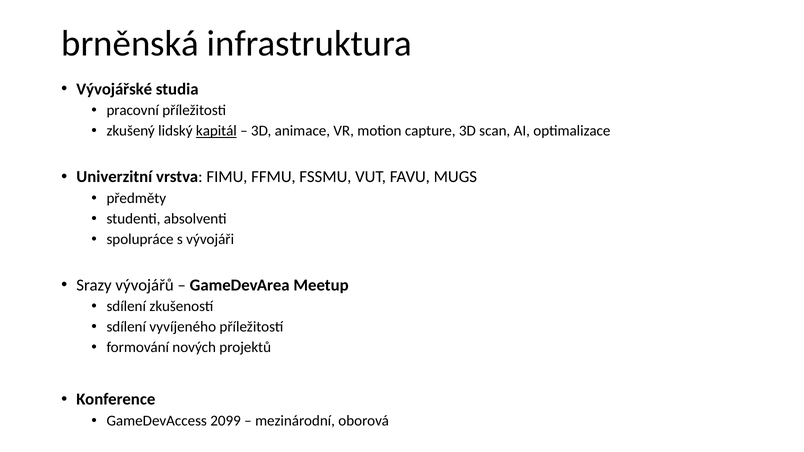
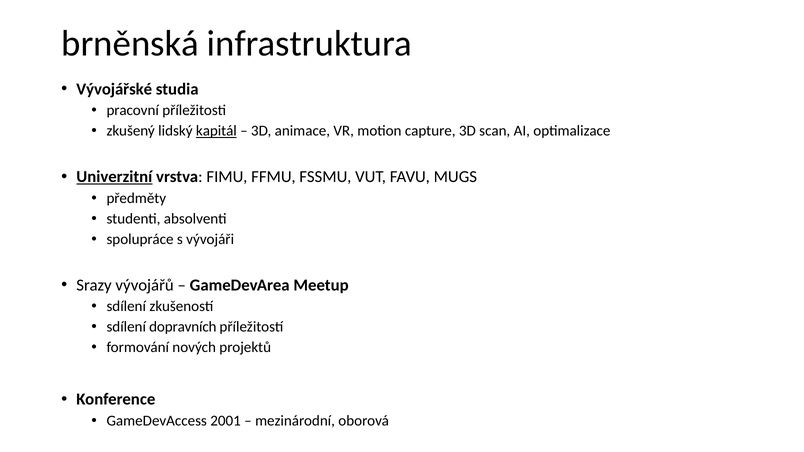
Univerzitní underline: none -> present (114, 177)
vyvíjeného: vyvíjeného -> dopravních (183, 327)
2099: 2099 -> 2001 (226, 421)
